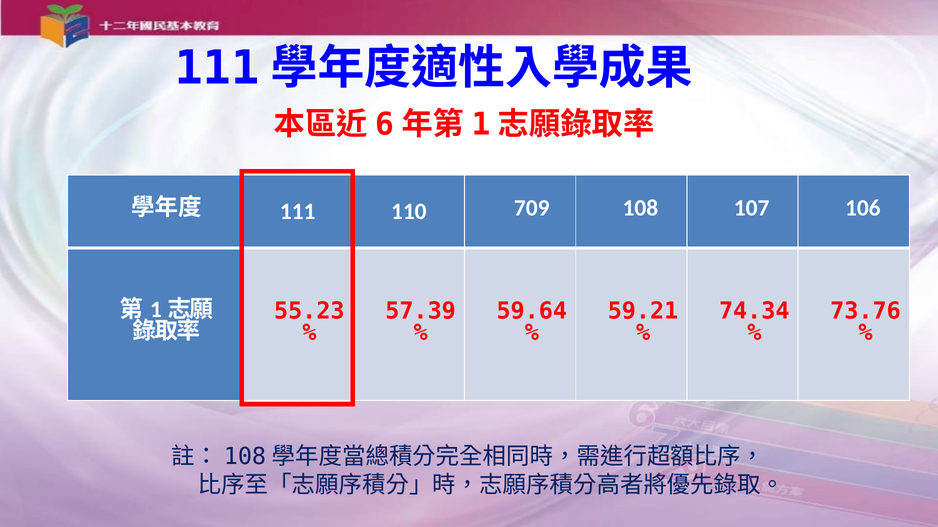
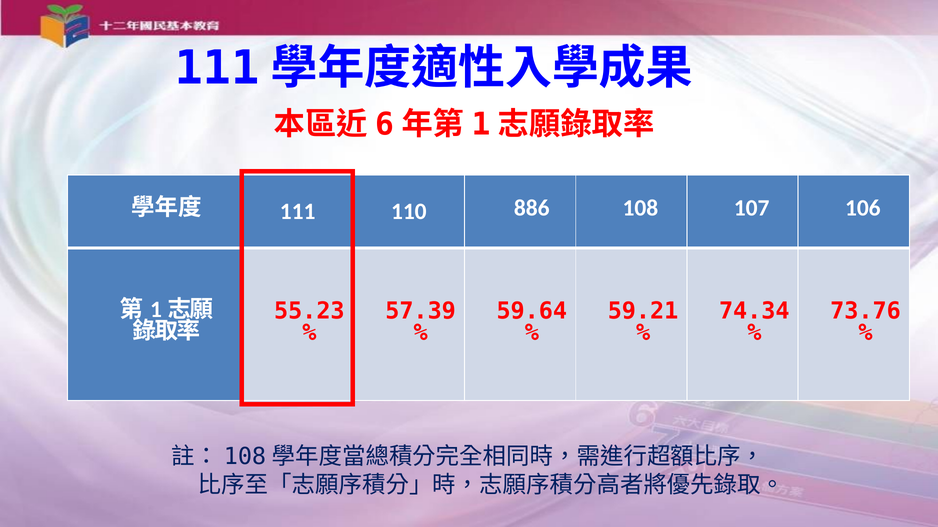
709: 709 -> 886 (532, 208)
